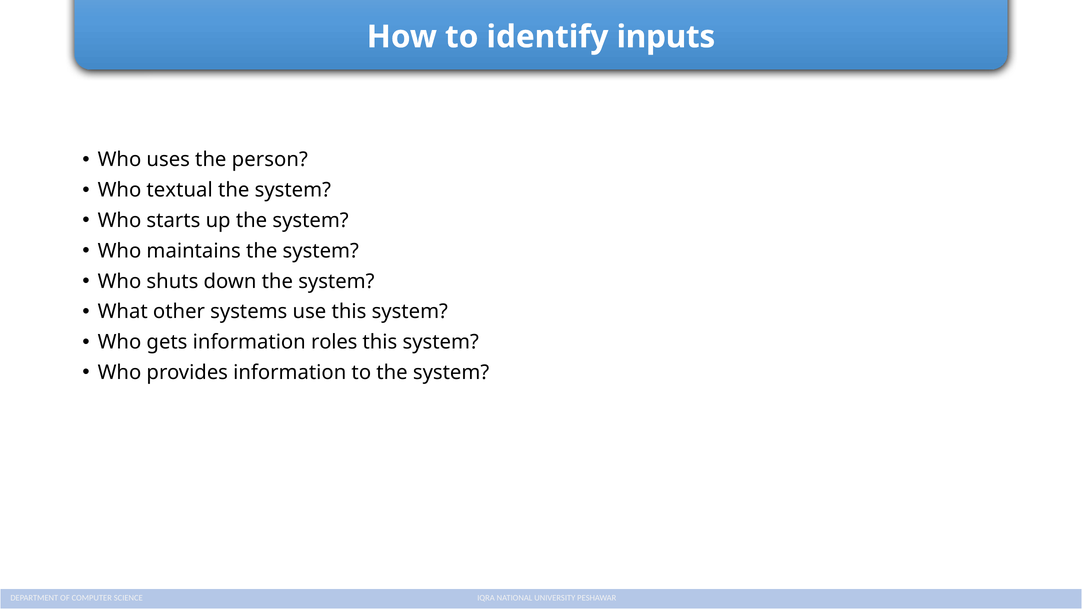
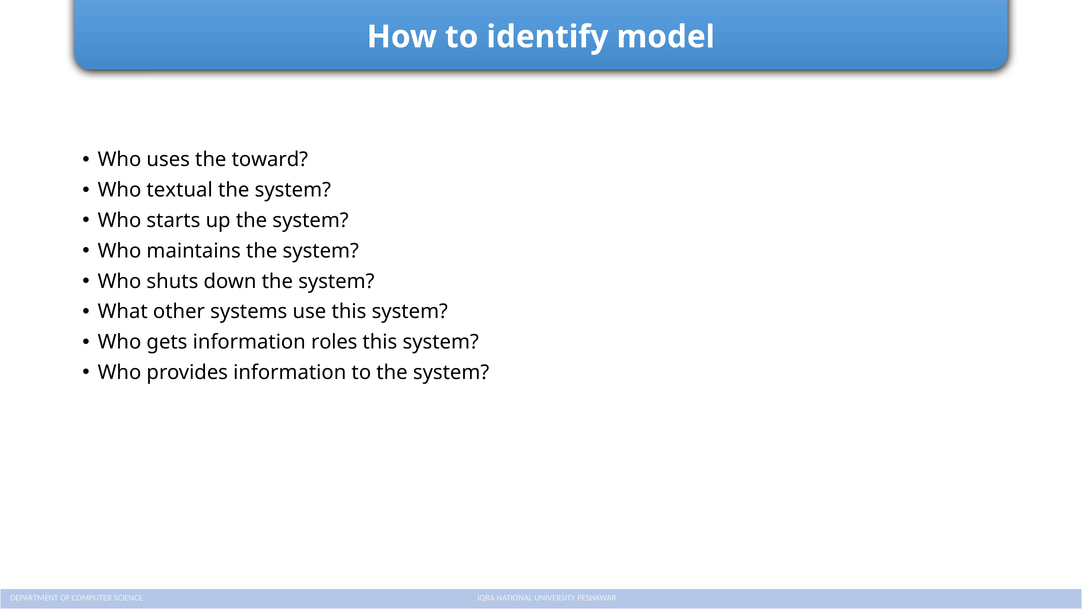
inputs: inputs -> model (666, 37)
person: person -> toward (270, 160)
